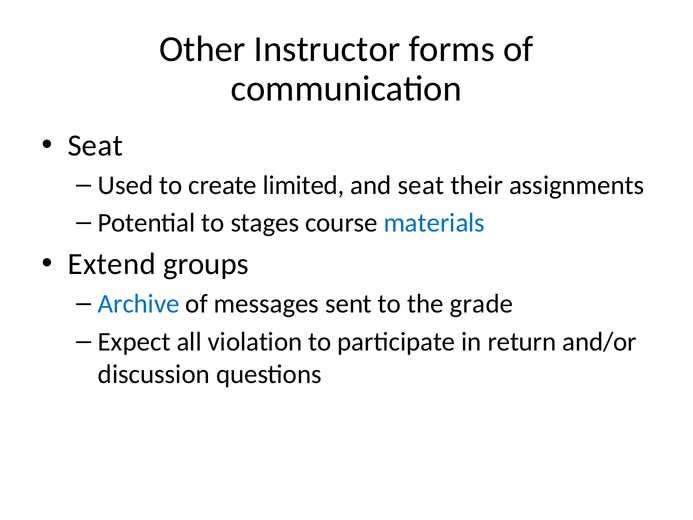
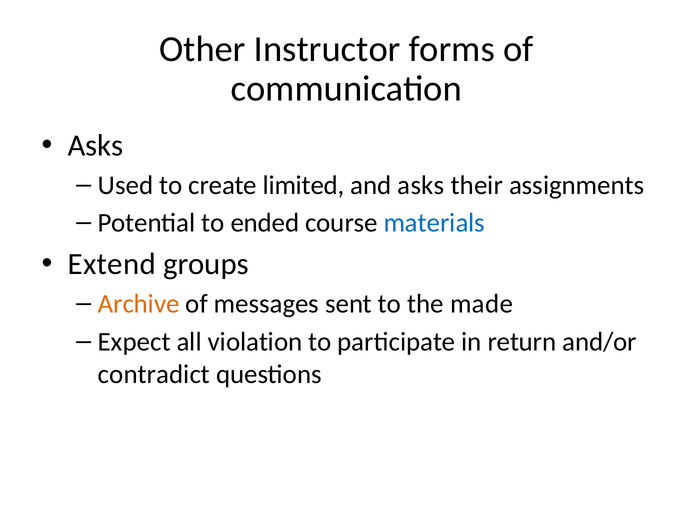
Seat: Seat -> Asks (95, 145)
and seat: seat -> asks (421, 185)
stages: stages -> ended (265, 223)
Archive colour: blue -> orange (139, 304)
grade: grade -> made (482, 304)
discussion: discussion -> contradict (154, 374)
